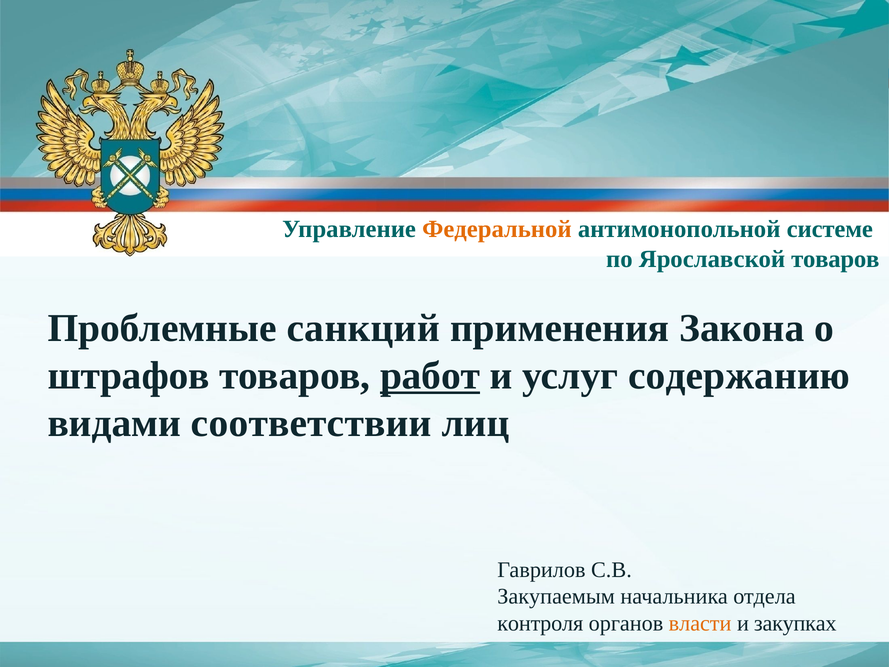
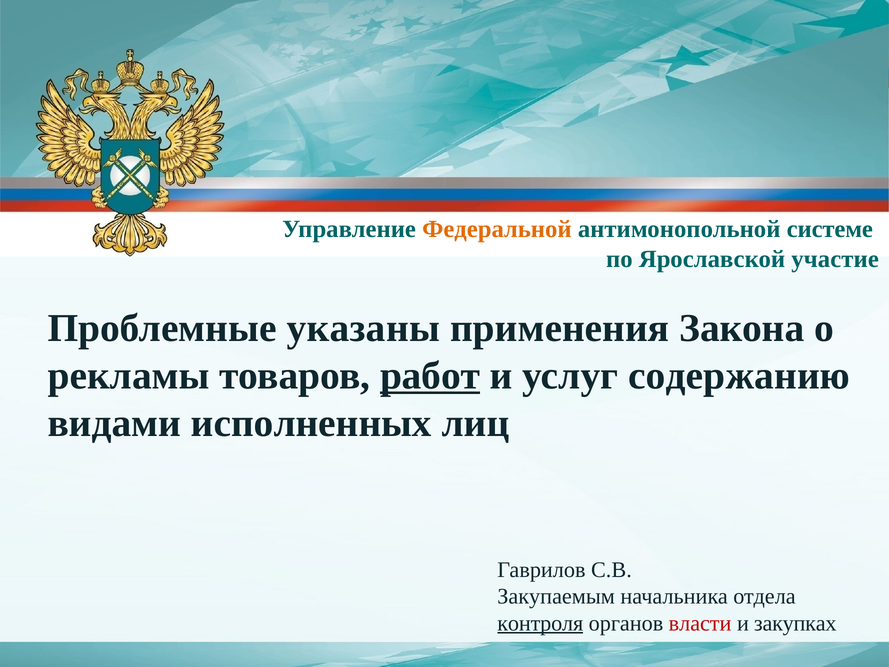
Ярославской товаров: товаров -> участие (835, 259)
санкций: санкций -> указаны (363, 328)
штрафов: штрафов -> рекламы (129, 376)
соответствии: соответствии -> исполненных (311, 423)
контроля underline: none -> present (540, 623)
власти colour: orange -> red (700, 623)
